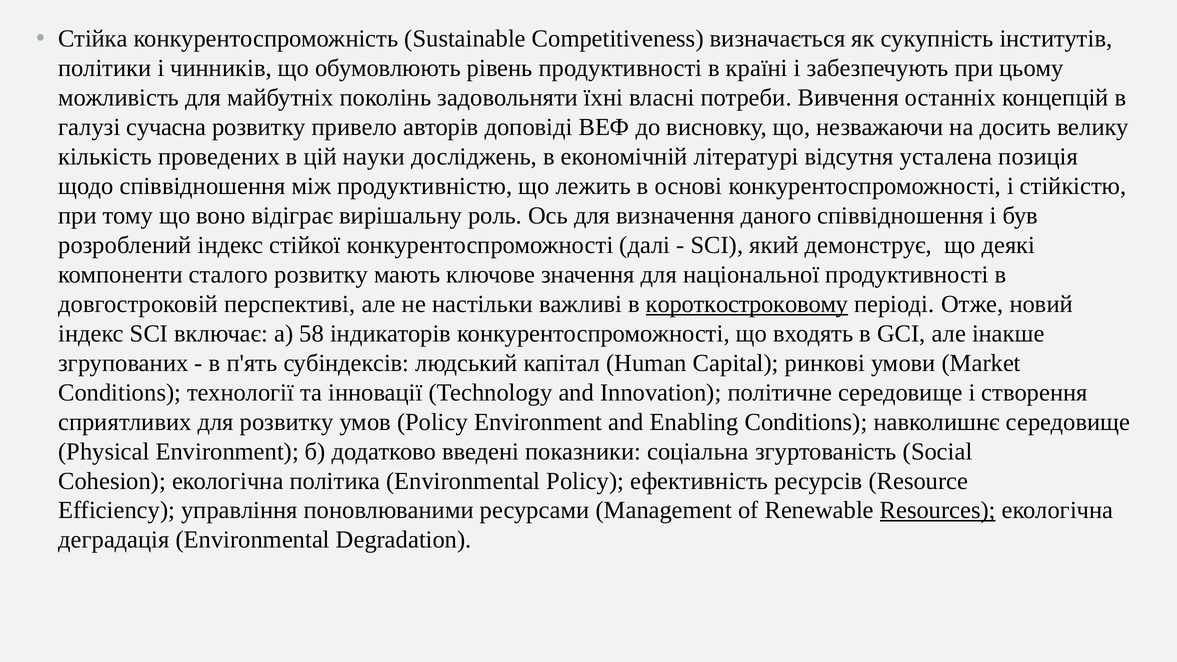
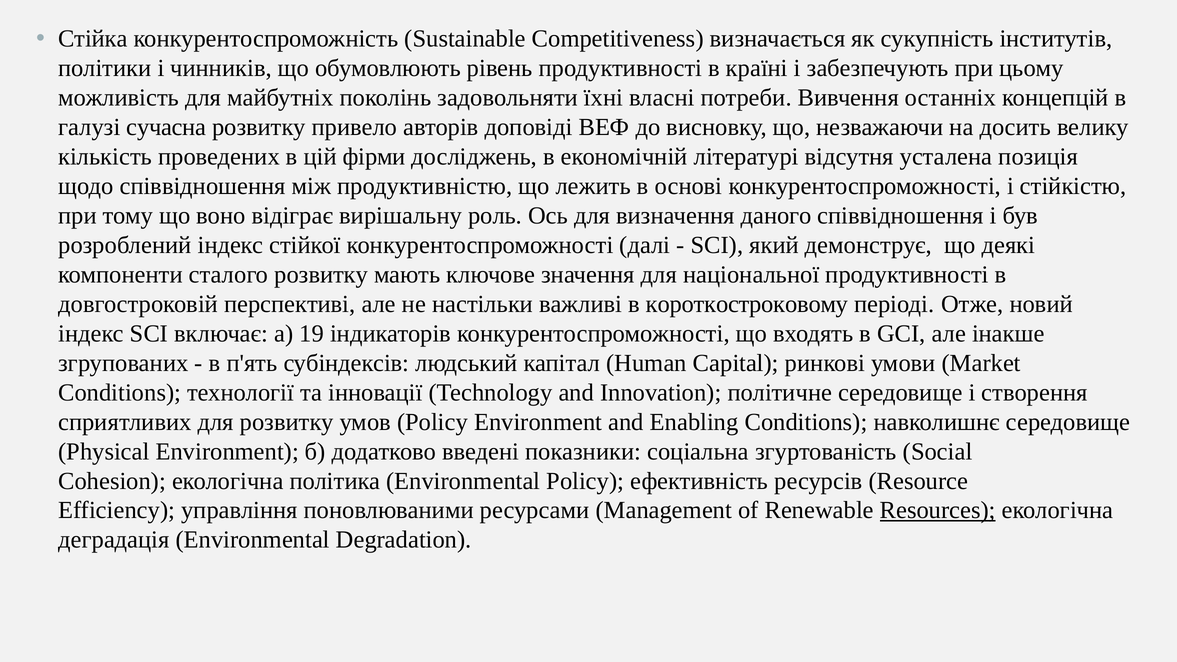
науки: науки -> фірми (374, 157)
короткостроковому underline: present -> none (747, 304)
58: 58 -> 19 (312, 334)
